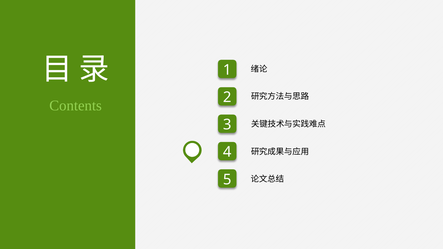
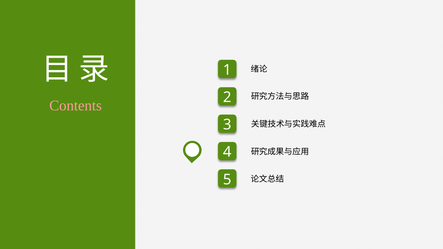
Contents colour: light green -> pink (76, 106)
